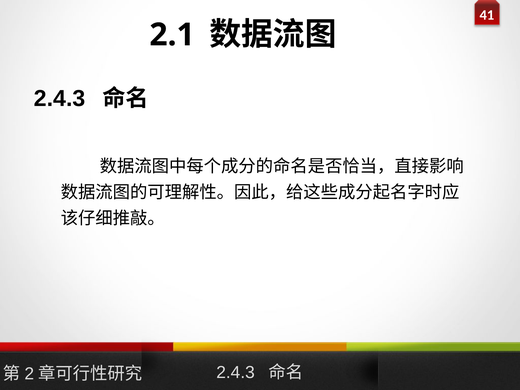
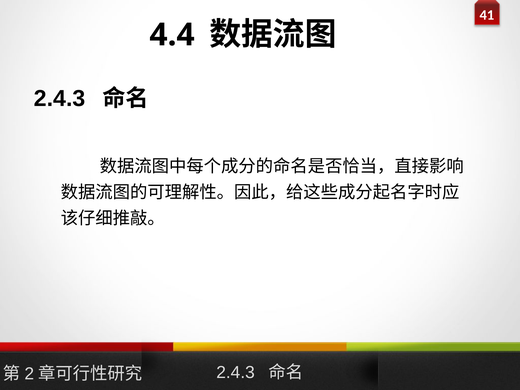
2.1: 2.1 -> 4.4 (172, 35)
